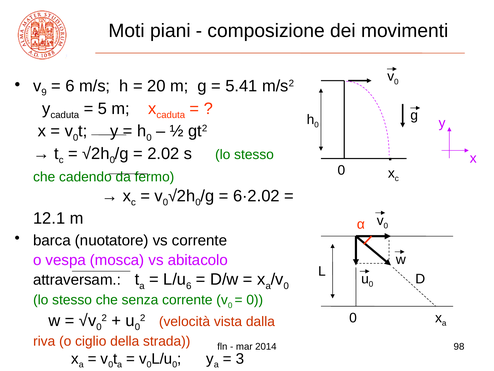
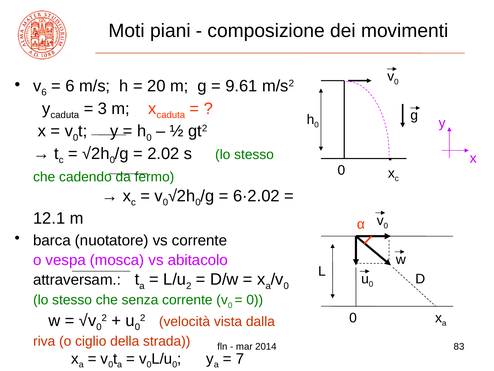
9: 9 -> 6 (44, 92)
5.41: 5.41 -> 9.61 (241, 86)
5: 5 -> 3 (102, 108)
6: 6 -> 2 (189, 285)
98: 98 -> 83 (459, 346)
3: 3 -> 7 (240, 358)
